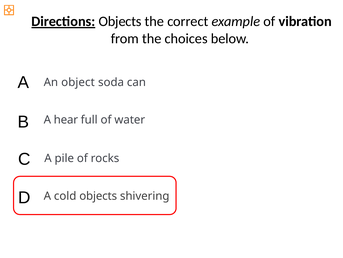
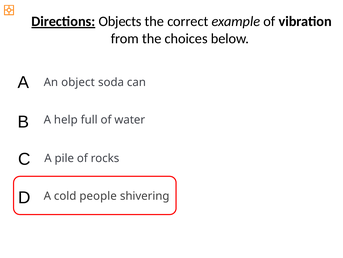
hear: hear -> help (66, 120)
cold objects: objects -> people (98, 196)
